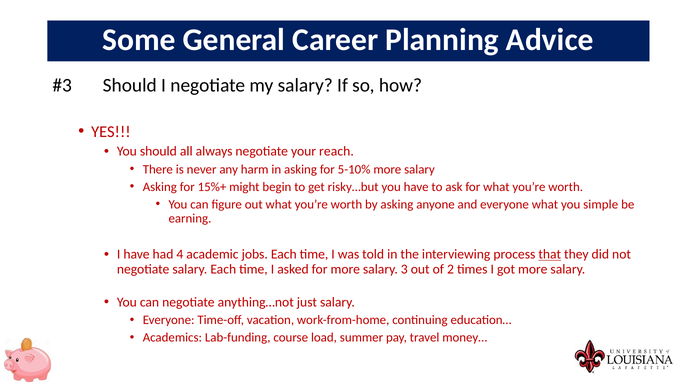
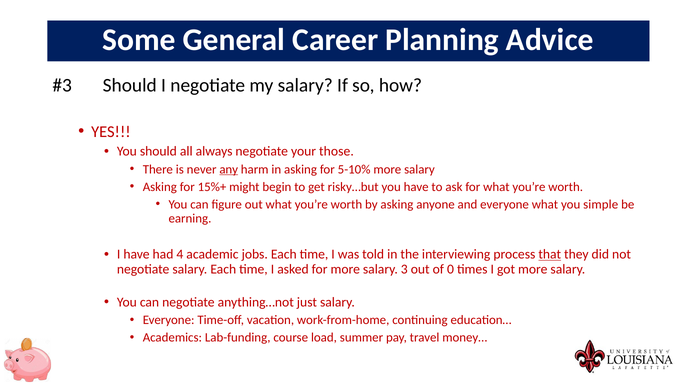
reach: reach -> those (337, 151)
any underline: none -> present (229, 169)
2: 2 -> 0 (451, 269)
